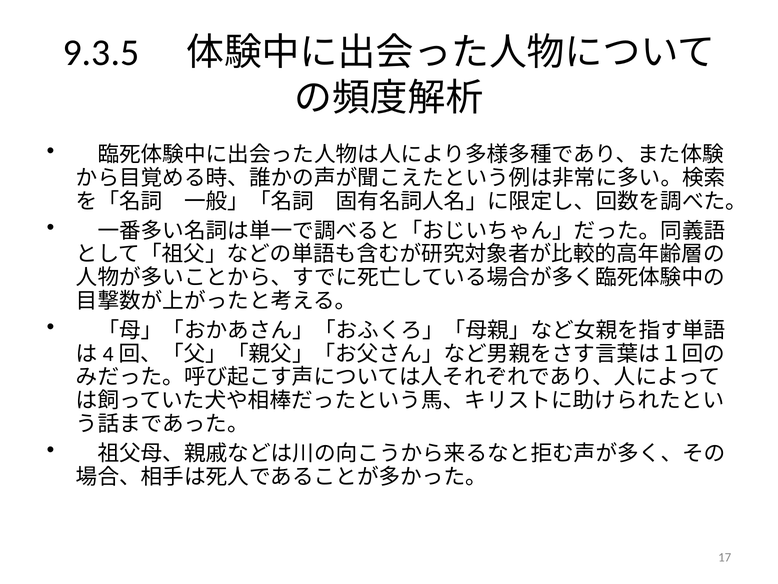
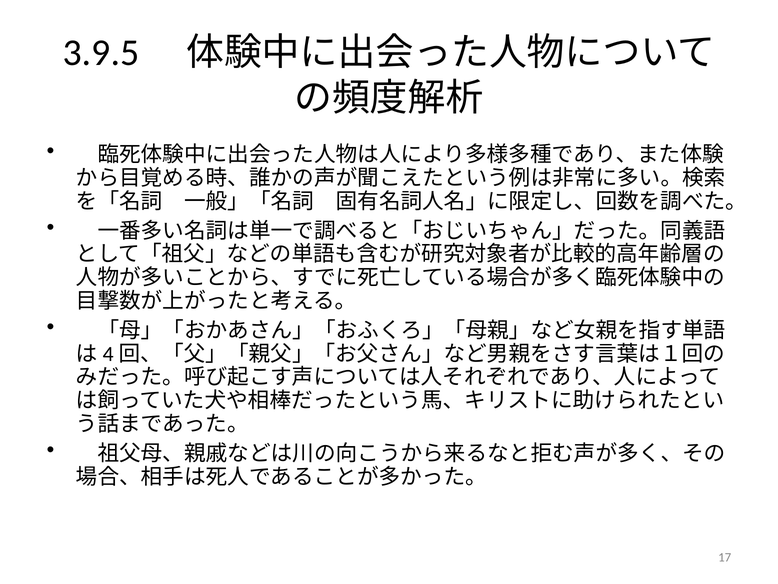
9.3.5: 9.3.5 -> 3.9.5 (101, 53)
